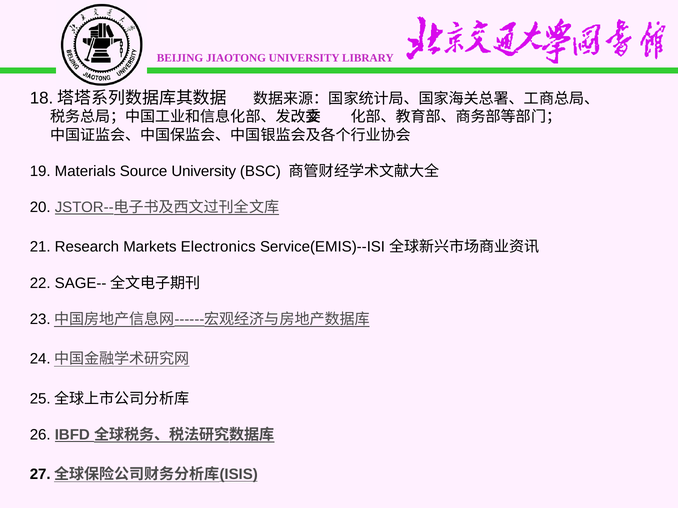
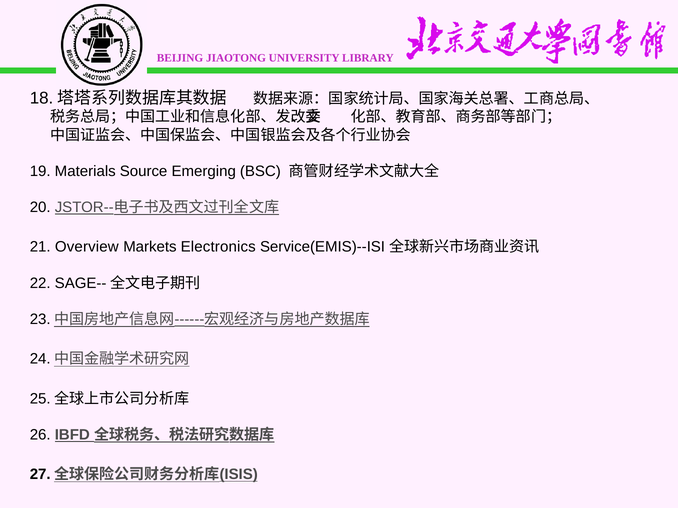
Source University: University -> Emerging (204, 171)
Research: Research -> Overview (87, 247)
